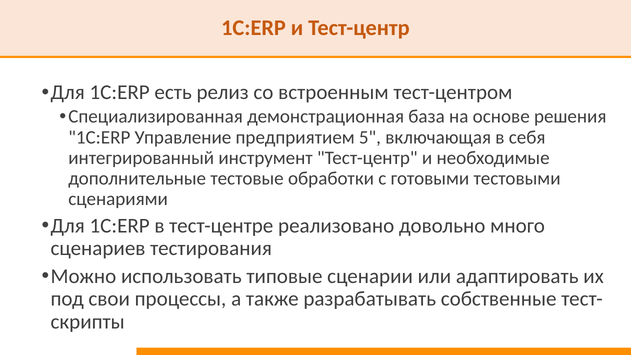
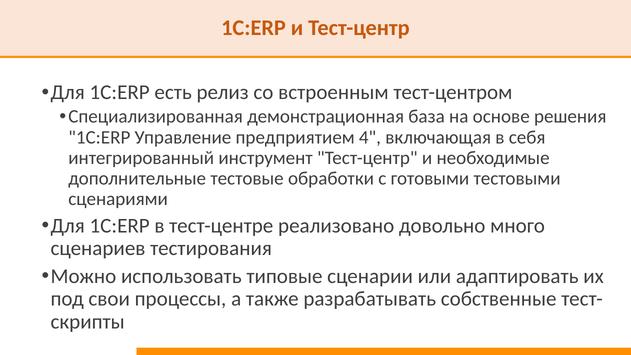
5: 5 -> 4 (370, 137)
